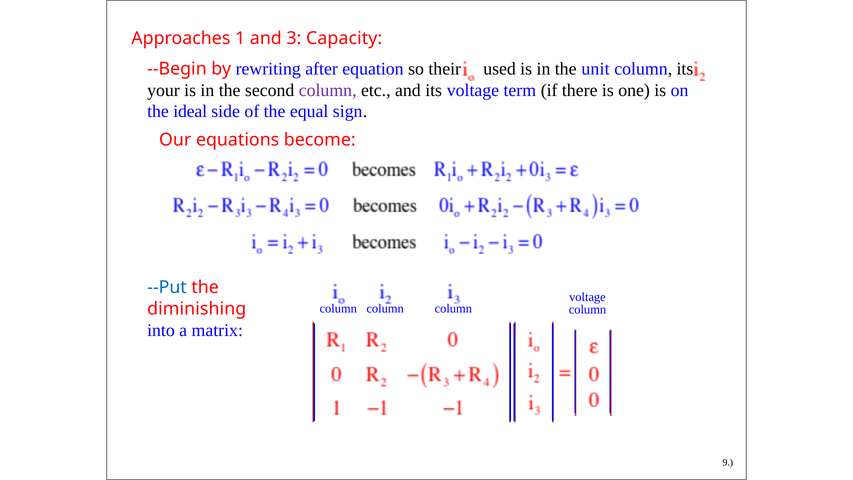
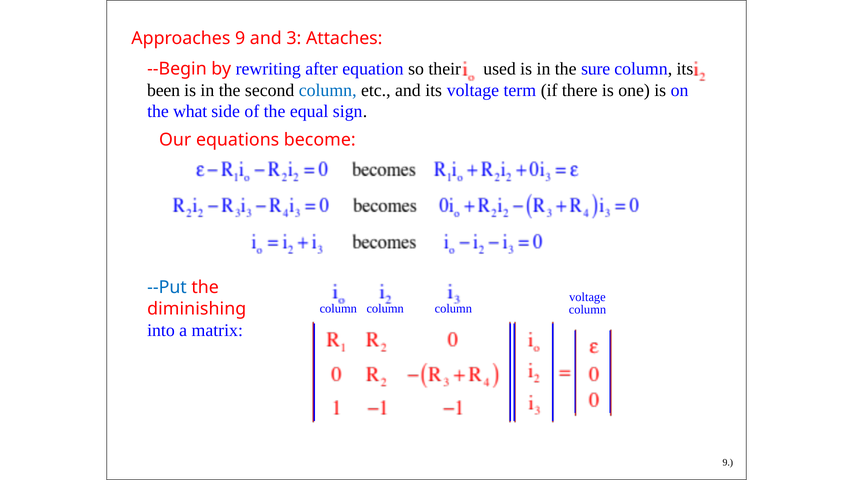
Approaches 1: 1 -> 9 (240, 38)
Capacity: Capacity -> Attaches (344, 38)
unit: unit -> sure (596, 69)
your: your -> been (164, 90)
column colour: purple -> blue (328, 90)
ideal: ideal -> what (190, 111)
